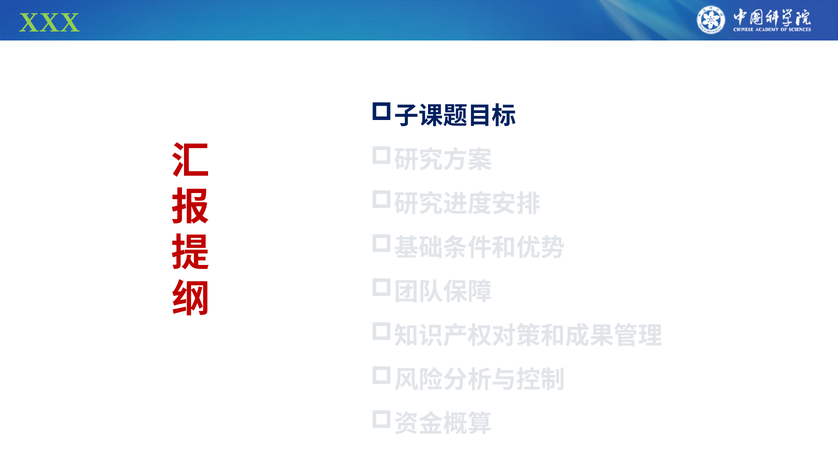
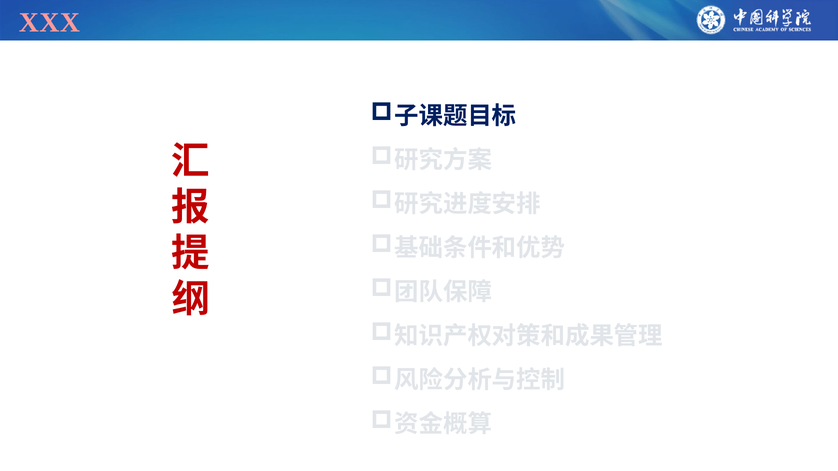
XXX colour: light green -> pink (49, 23)
